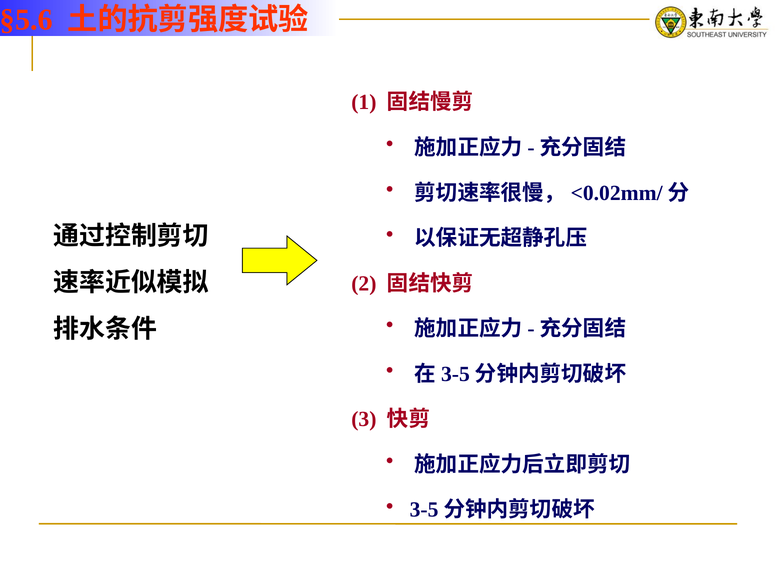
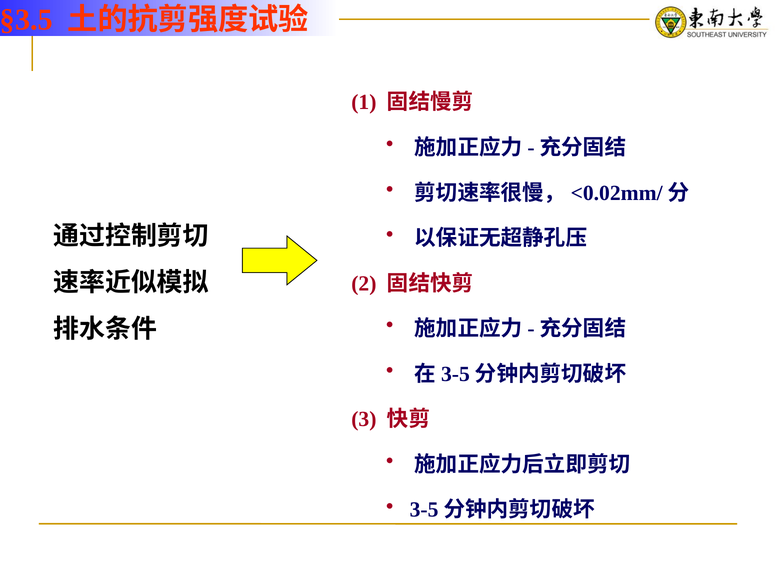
§5.6: §5.6 -> §3.5 (26, 20)
